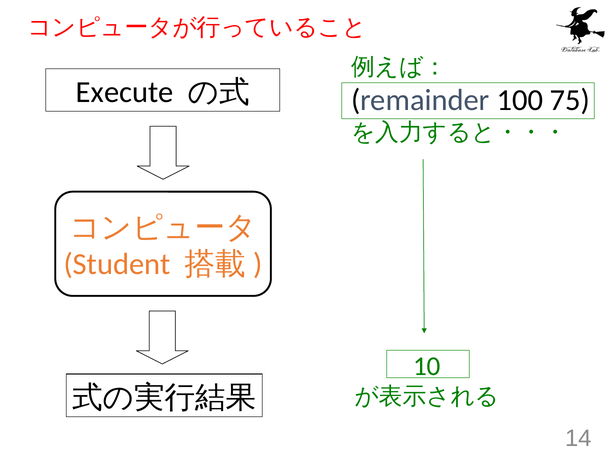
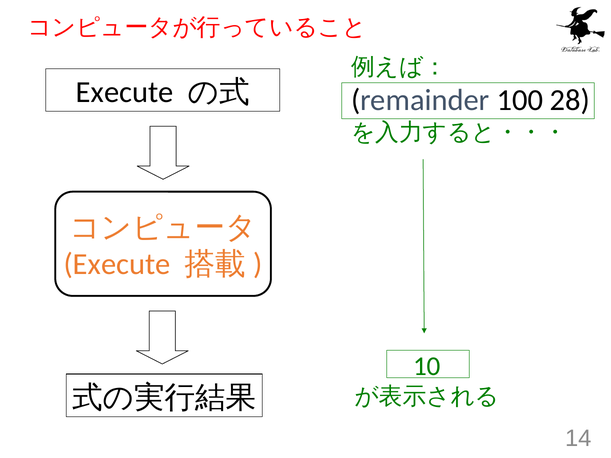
75: 75 -> 28 (570, 100)
Student: Student -> Execute (117, 264)
